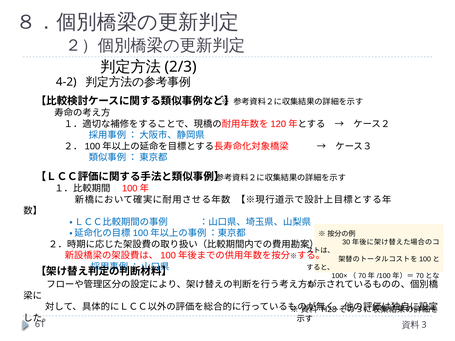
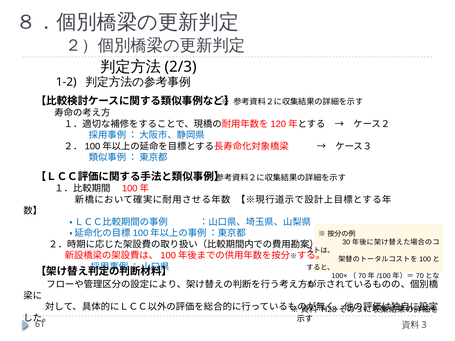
4-2: 4-2 -> 1-2 (66, 82)
